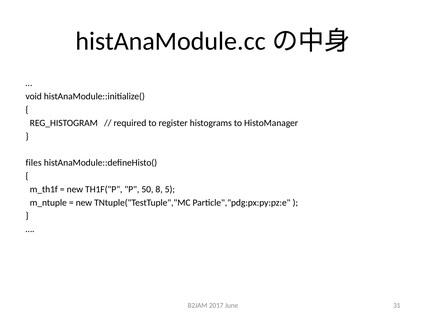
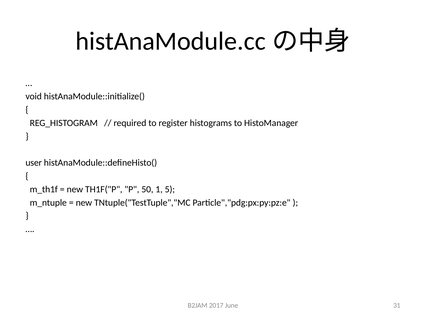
files: files -> user (34, 163)
8: 8 -> 1 (159, 189)
